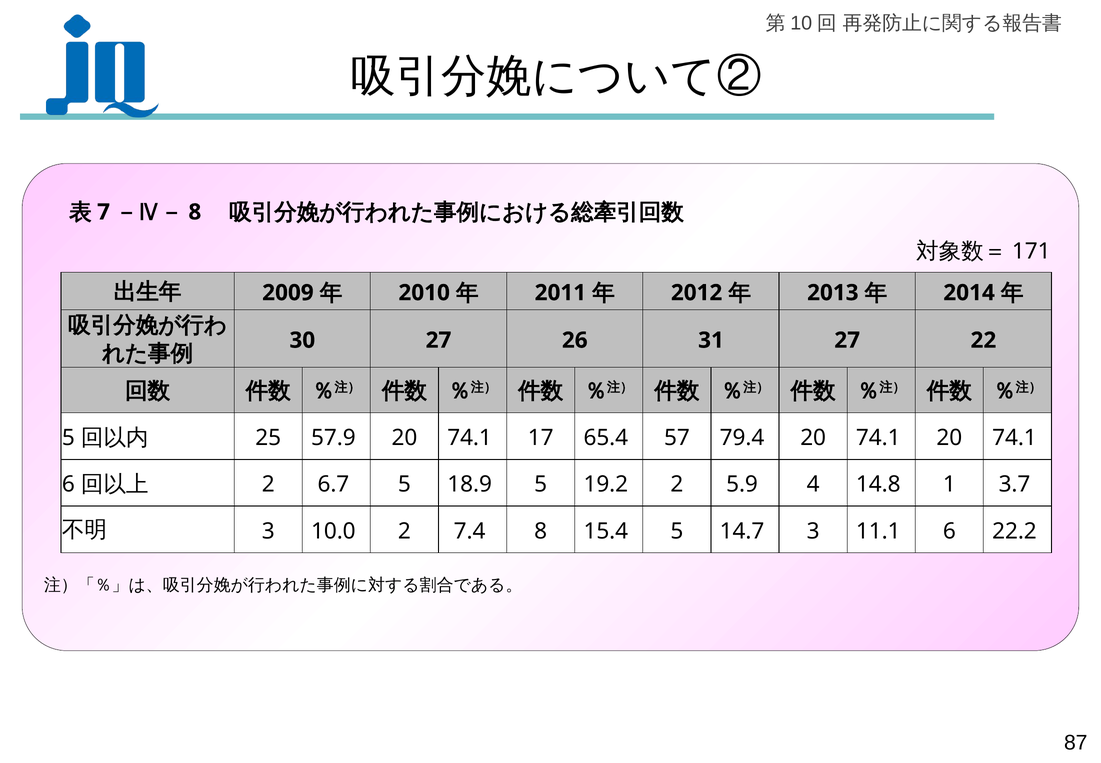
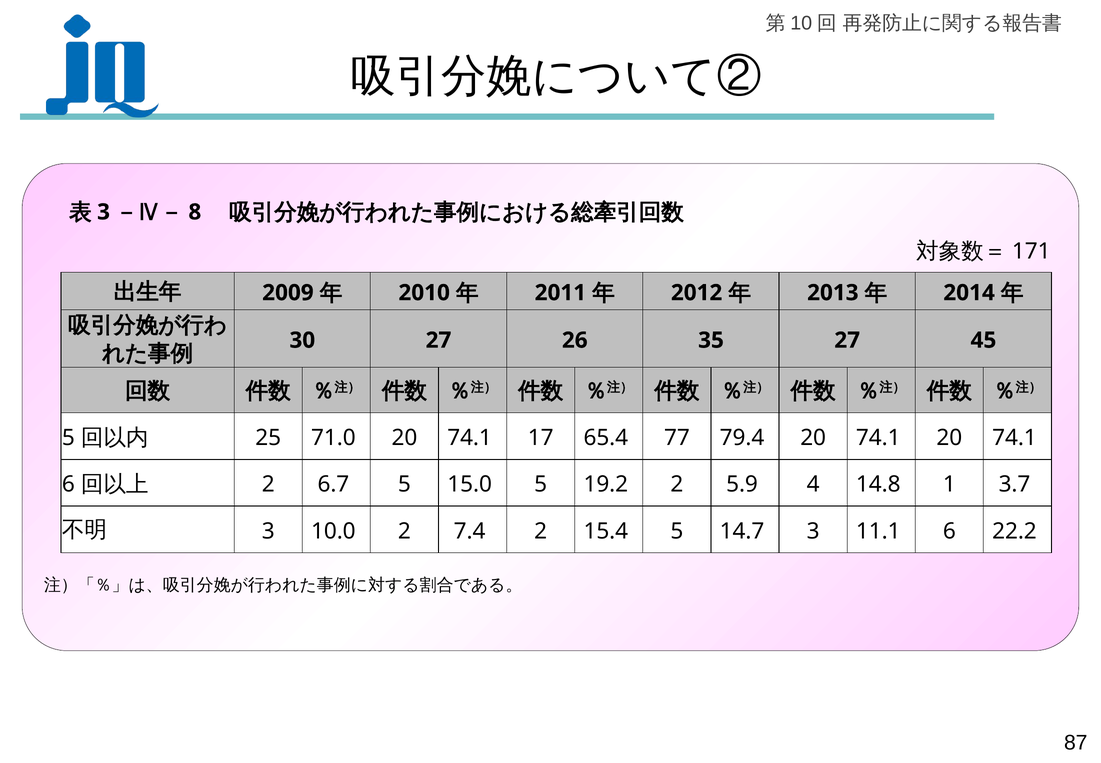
7: 7 -> 3 (104, 212)
31: 31 -> 35 (711, 340)
22: 22 -> 45 (983, 340)
57.9: 57.9 -> 71.0 (333, 438)
57: 57 -> 77 (677, 438)
18.9: 18.9 -> 15.0 (470, 484)
7.4 8: 8 -> 2 (541, 531)
